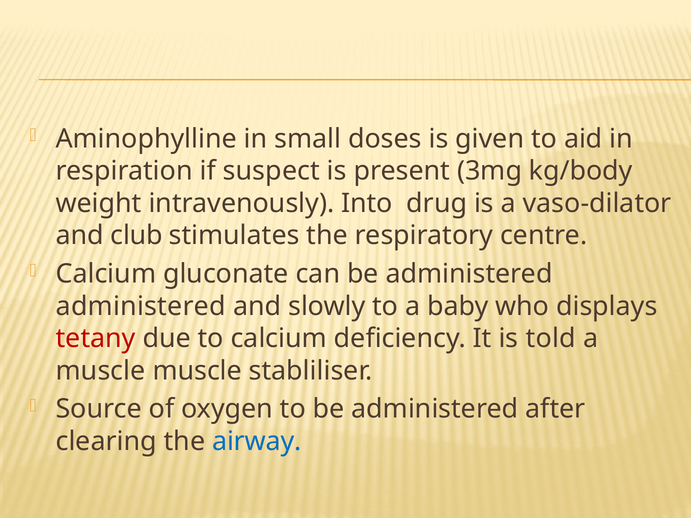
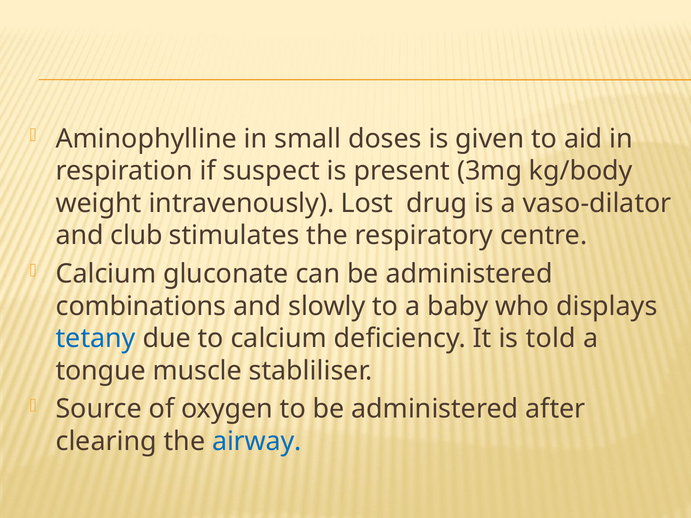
Into: Into -> Lost (367, 203)
administered: administered -> combinations (141, 306)
tetany colour: red -> blue (96, 339)
muscle: muscle -> tongue (101, 371)
